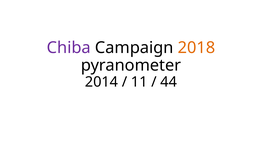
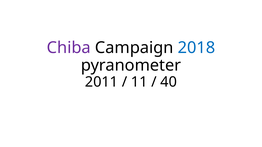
2018 colour: orange -> blue (196, 48)
2014: 2014 -> 2011 (102, 82)
44: 44 -> 40 (169, 82)
